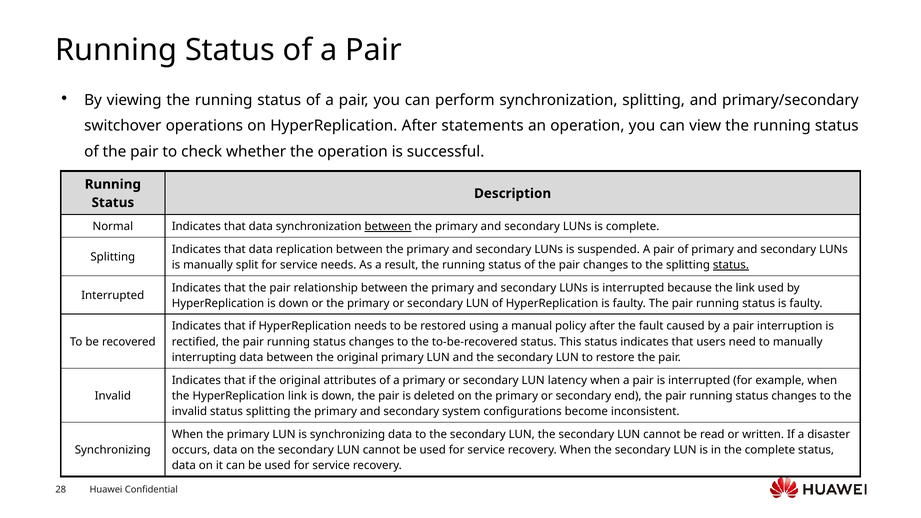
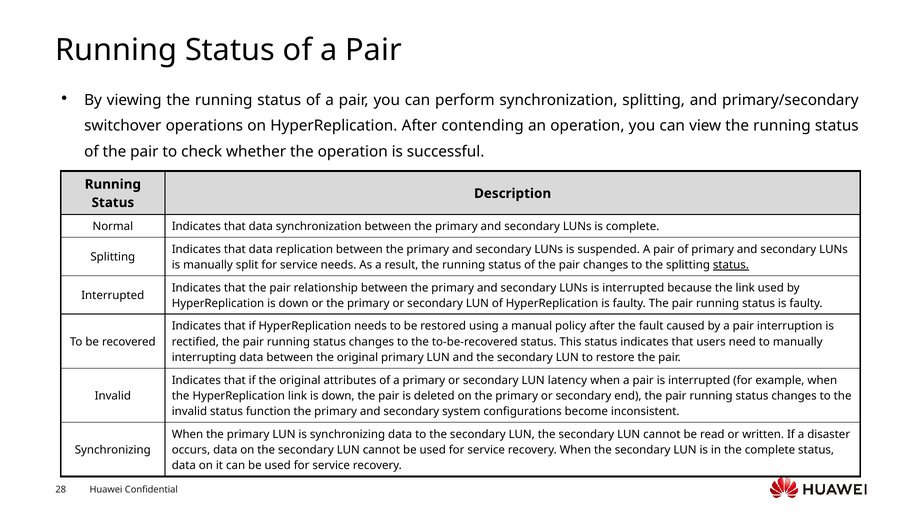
statements: statements -> contending (483, 126)
between underline: present -> none (388, 227)
status splitting: splitting -> function (268, 412)
